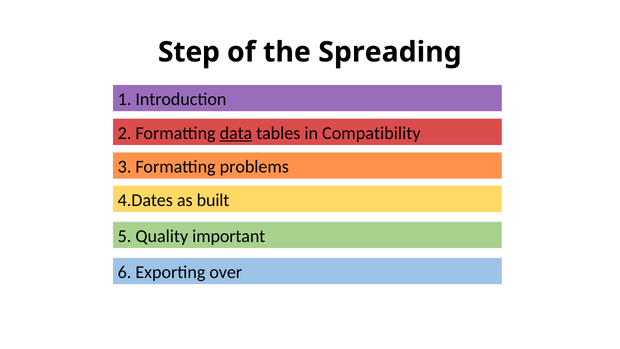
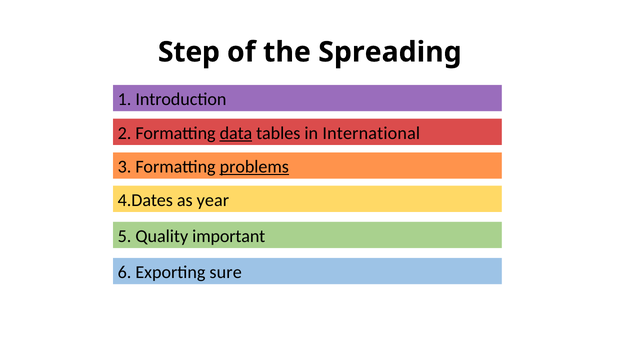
Compatibility: Compatibility -> International (371, 133)
problems underline: none -> present (254, 167)
built: built -> year (213, 200)
over: over -> sure (226, 272)
